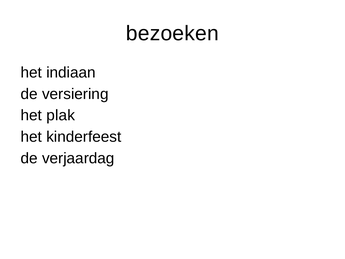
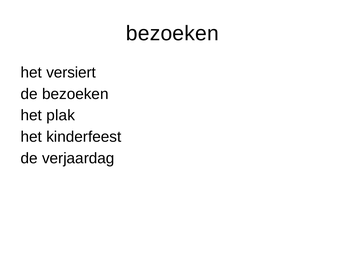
indiaan: indiaan -> versiert (71, 72)
de versiering: versiering -> bezoeken (75, 94)
